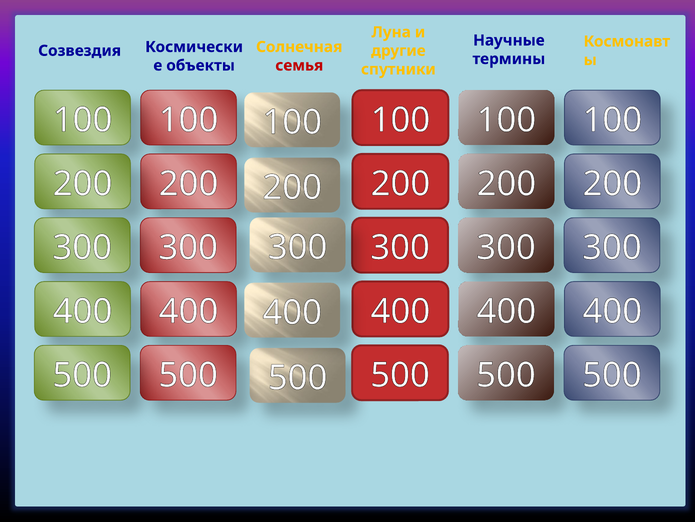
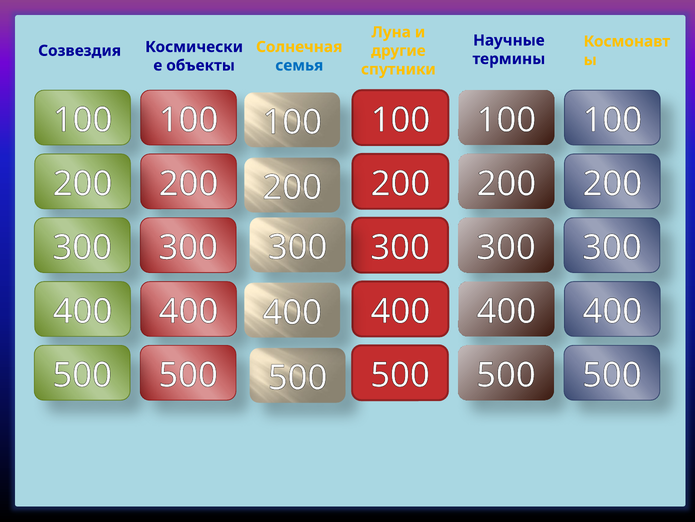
семья colour: red -> blue (299, 65)
